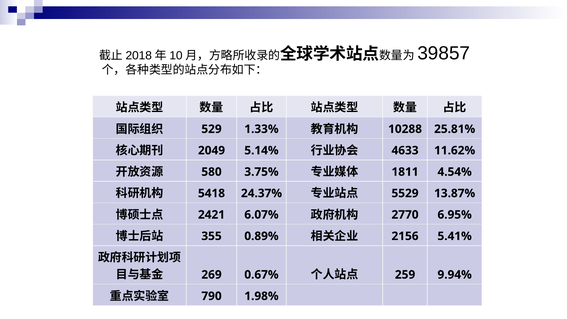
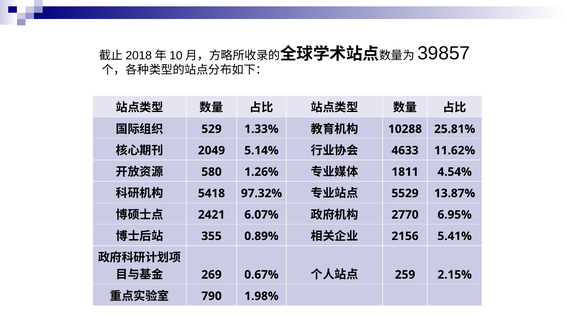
3.75%: 3.75% -> 1.26% (261, 172)
24.37%: 24.37% -> 97.32% (261, 193)
9.94%: 9.94% -> 2.15% (455, 275)
